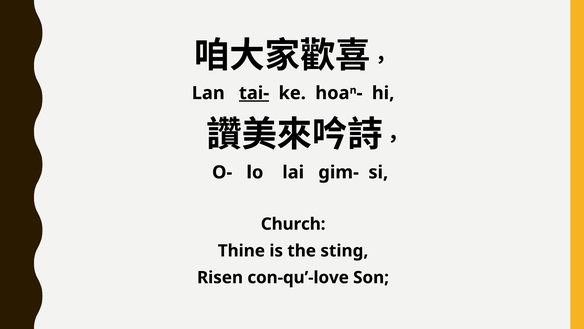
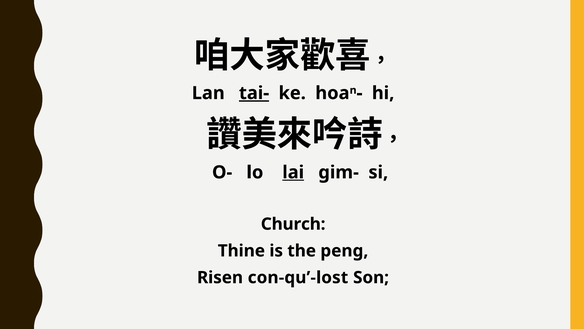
lai underline: none -> present (293, 172)
sting: sting -> peng (344, 250)
con-qu’-love: con-qu’-love -> con-qu’-lost (298, 277)
